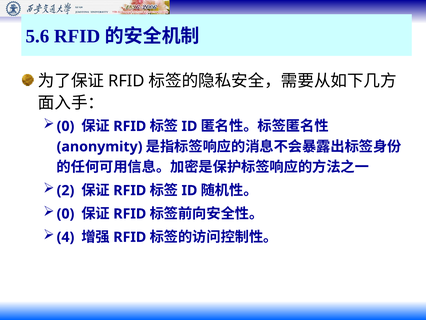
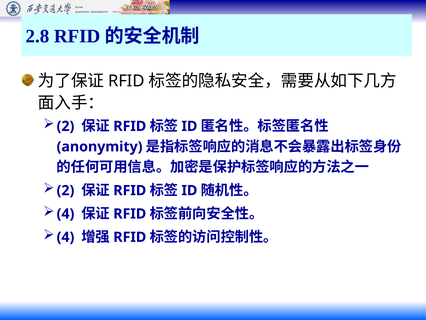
5.6: 5.6 -> 2.8 (37, 36)
0: 0 -> 2 (65, 126)
0: 0 -> 4 (65, 214)
